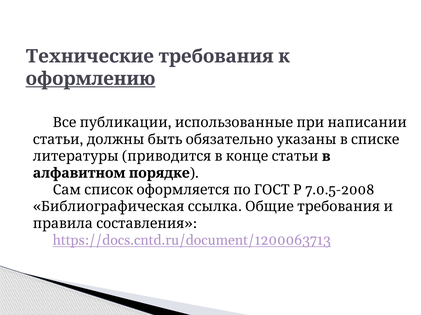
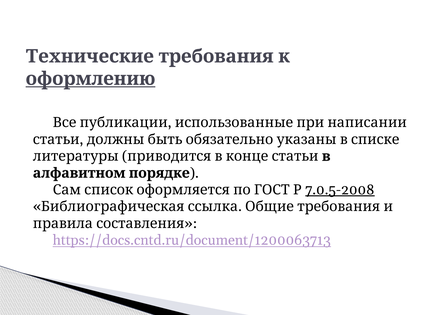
7.0.5-2008 underline: none -> present (340, 190)
